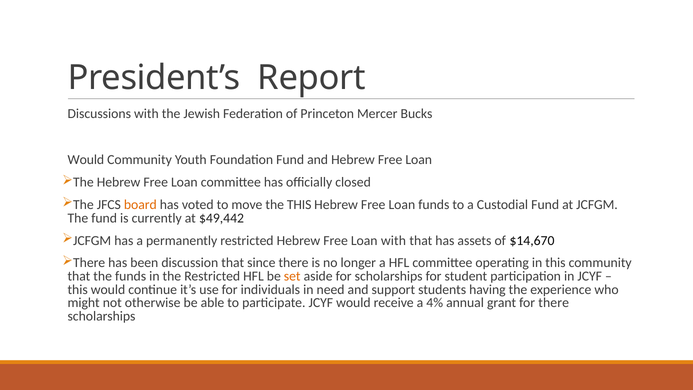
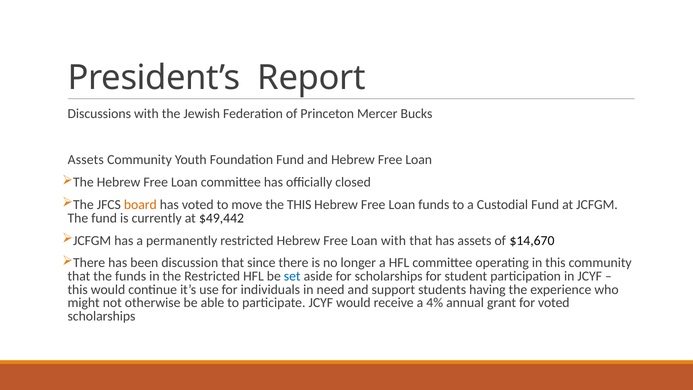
Would: Would -> Assets (86, 160)
set colour: orange -> blue (292, 276)
for there: there -> voted (554, 303)
